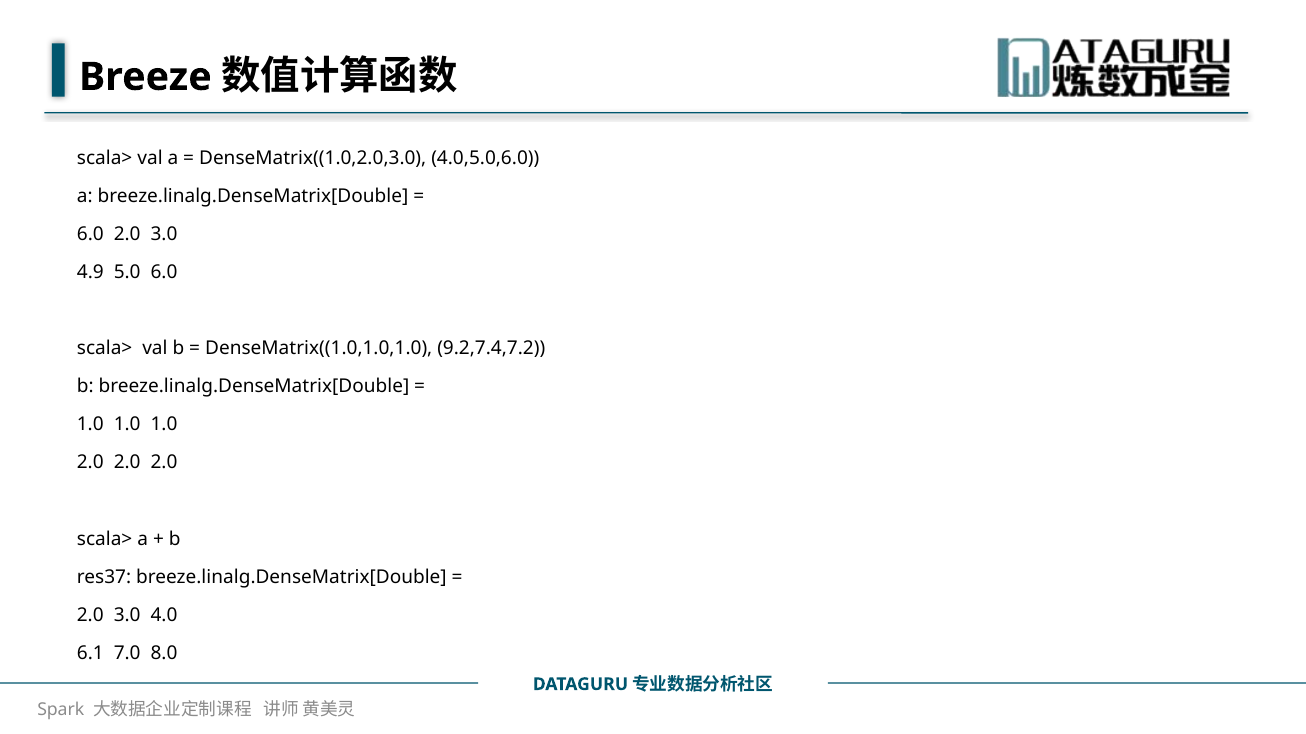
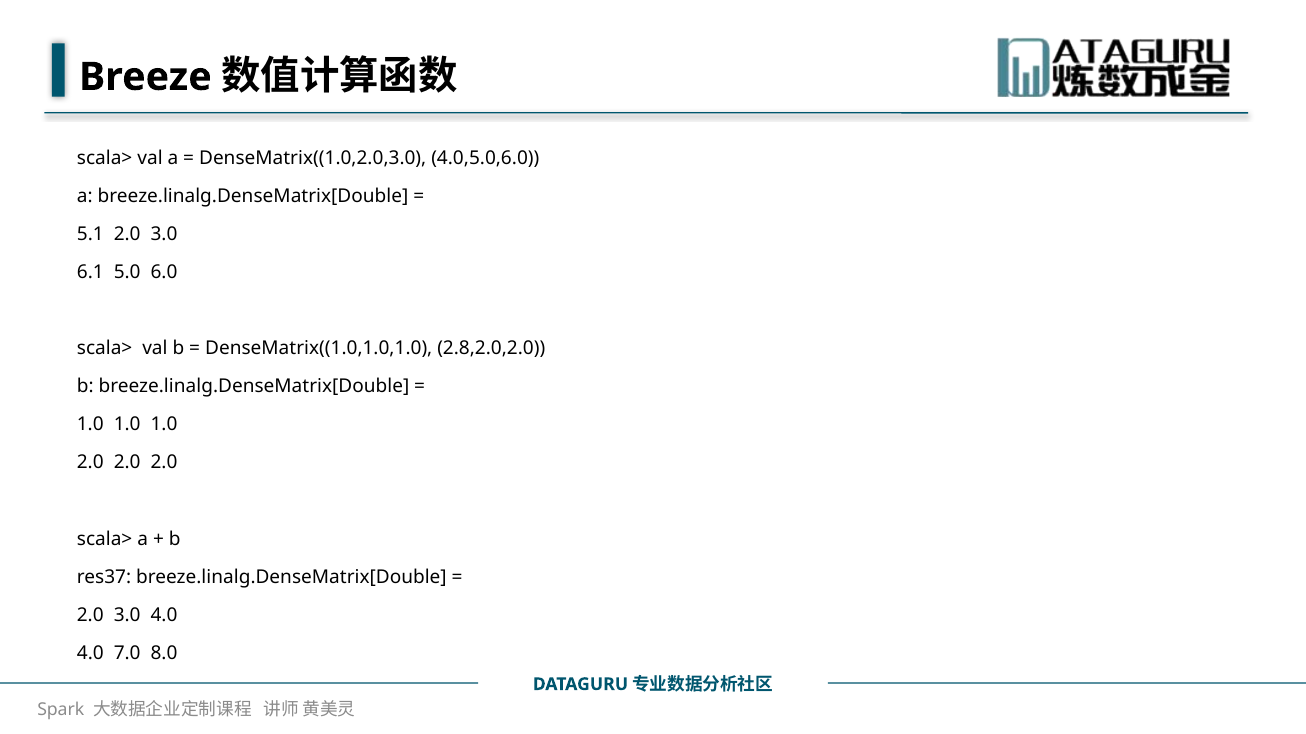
6.0: 6.0 -> 5.1 (90, 234)
4.9: 4.9 -> 6.1 (90, 272)
9.2,7.4,7.2: 9.2,7.4,7.2 -> 2.8,2.0,2.0 (491, 348)
6.1: 6.1 -> 4.0 (90, 653)
